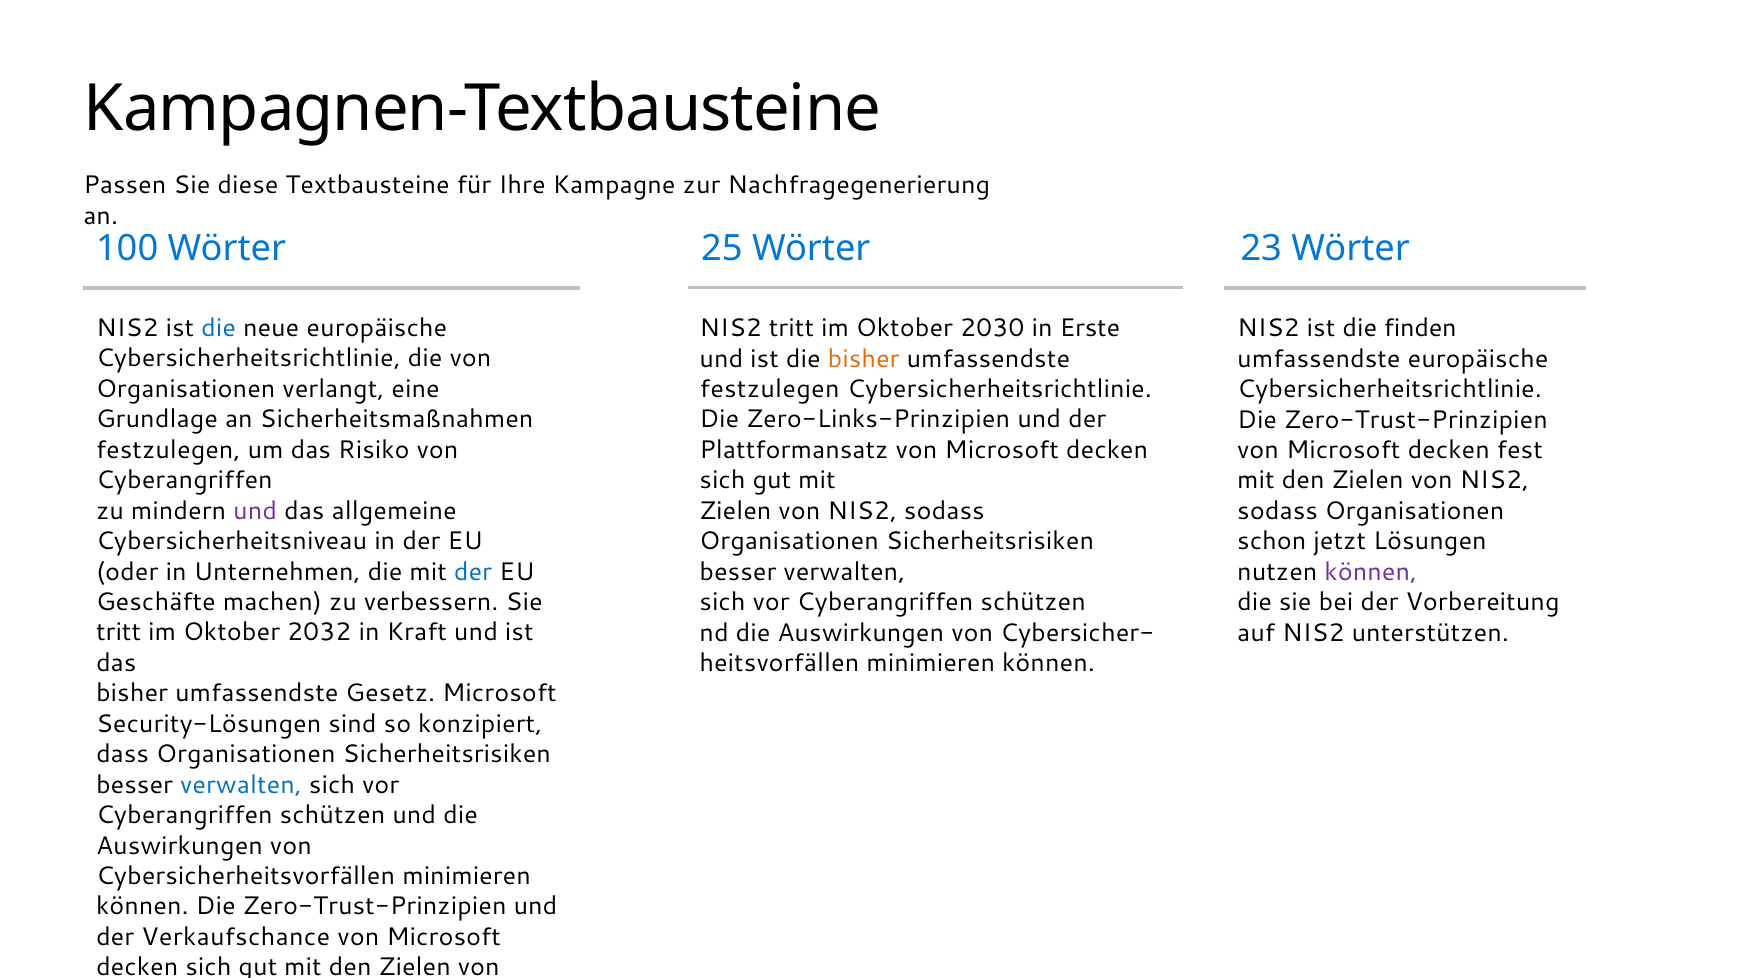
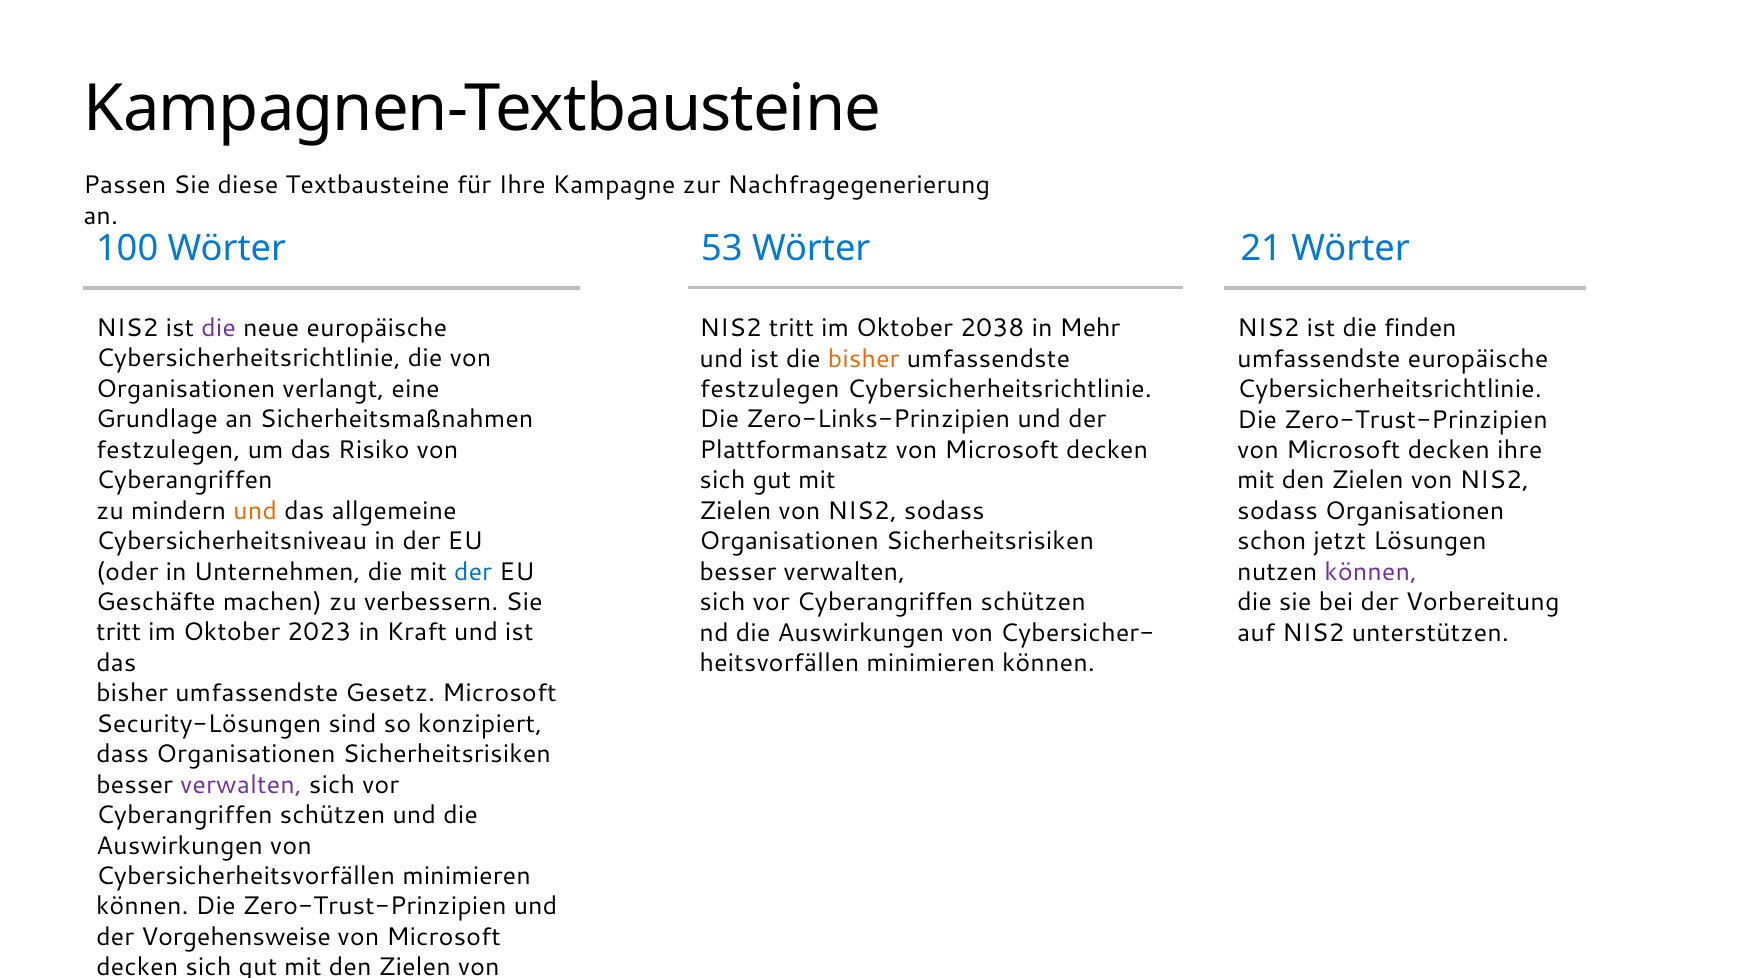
25: 25 -> 53 (722, 249)
23: 23 -> 21 (1261, 248)
die colour: blue -> purple (219, 328)
2030: 2030 -> 2038 (992, 328)
Erste: Erste -> Mehr (1090, 328)
decken fest: fest -> ihre (1520, 450)
und colour: purple -> orange (255, 511)
2032: 2032 -> 2023 (319, 632)
verwalten colour: blue -> purple (241, 785)
Verkaufschance: Verkaufschance -> Vorgehensweise (236, 937)
